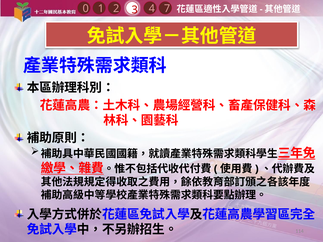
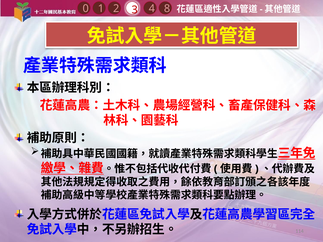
7: 7 -> 8 (167, 9)
